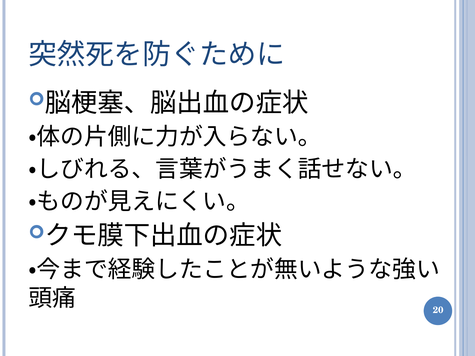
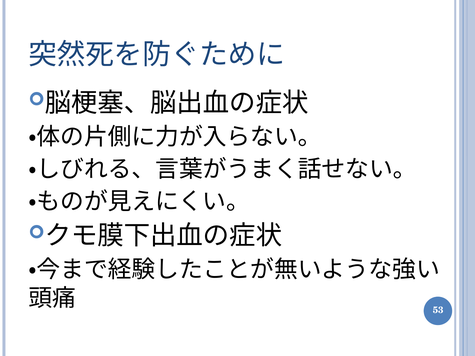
20: 20 -> 53 (438, 310)
